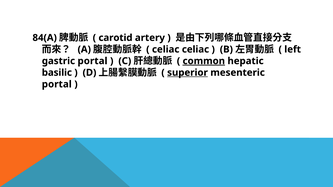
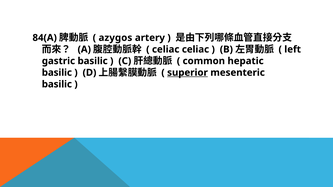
carotid: carotid -> azygos (115, 38)
gastric portal: portal -> basilic (93, 61)
common underline: present -> none (204, 61)
portal: portal -> basilic (57, 84)
